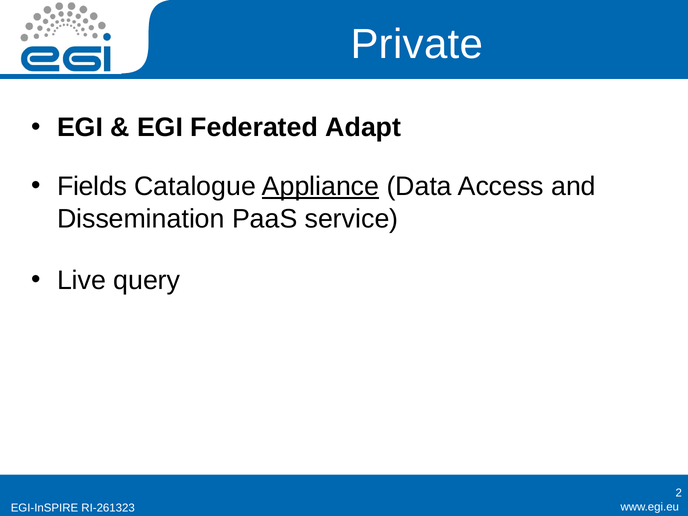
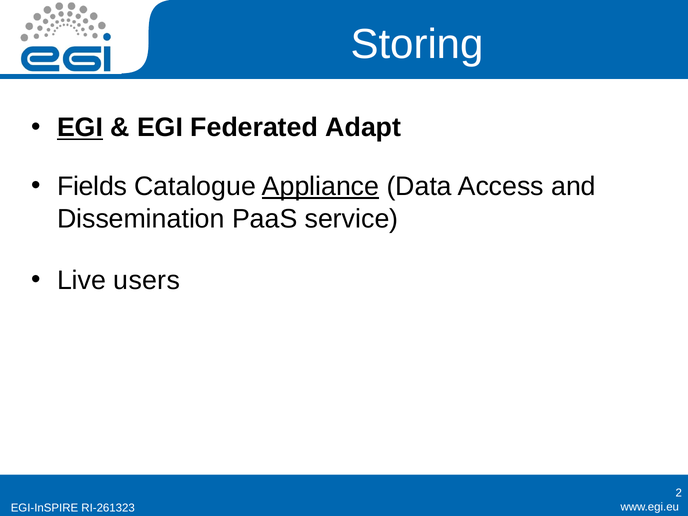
Private: Private -> Storing (417, 44)
EGI underline: none -> present (80, 128)
query: query -> users (147, 280)
